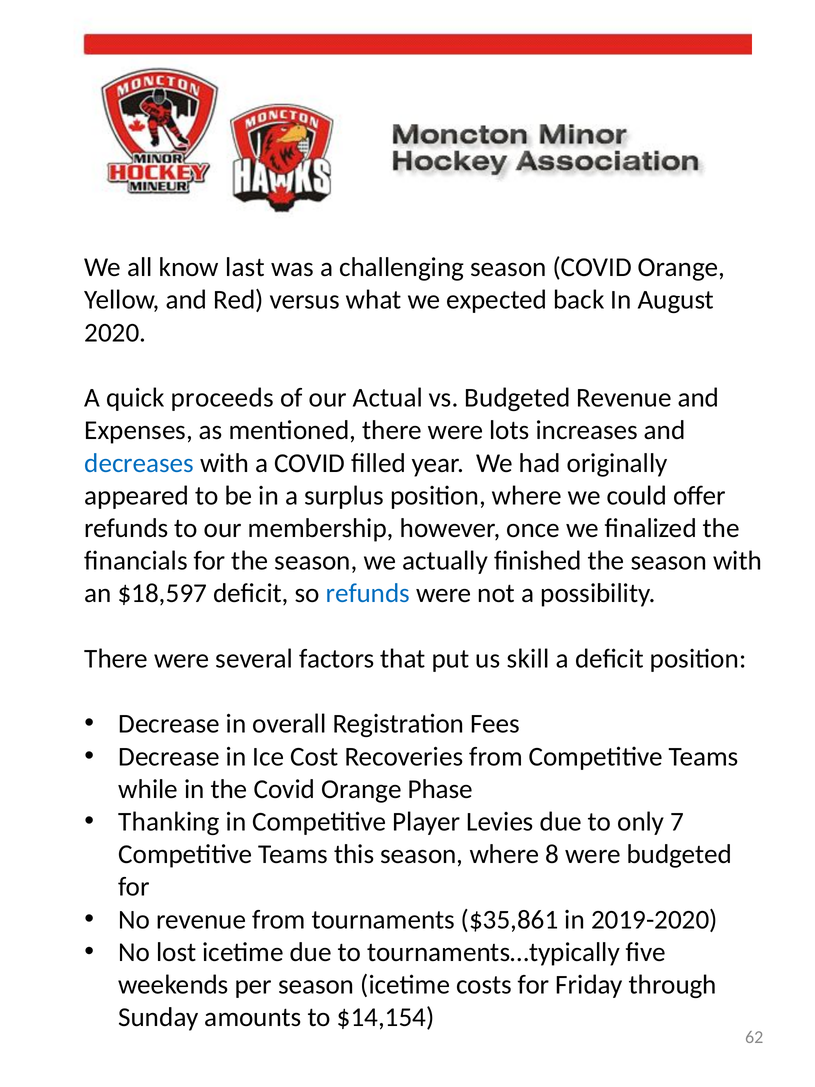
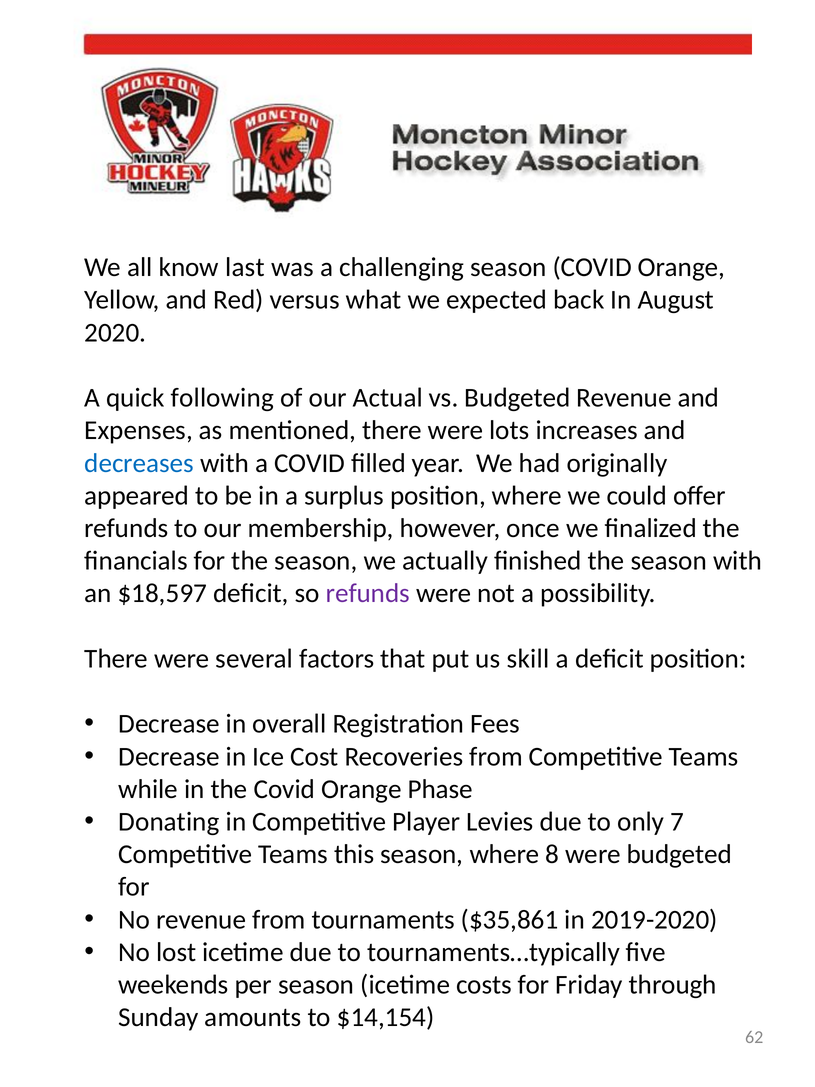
proceeds: proceeds -> following (222, 398)
refunds colour: blue -> purple (368, 593)
Thanking: Thanking -> Donating (169, 822)
